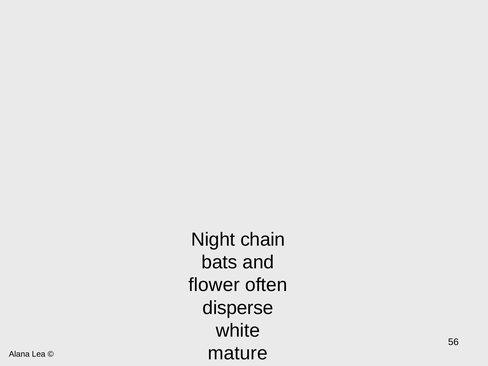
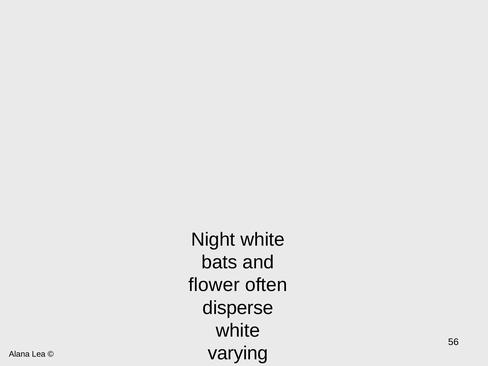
Night chain: chain -> white (263, 239)
mature: mature -> varying (238, 353)
